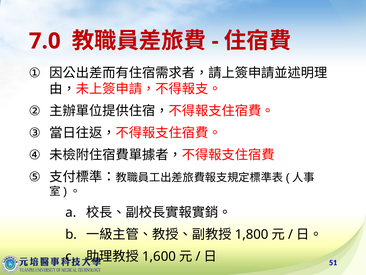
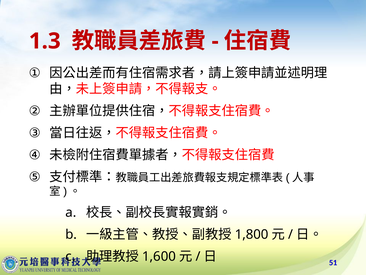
7.0: 7.0 -> 1.3 (45, 41)
